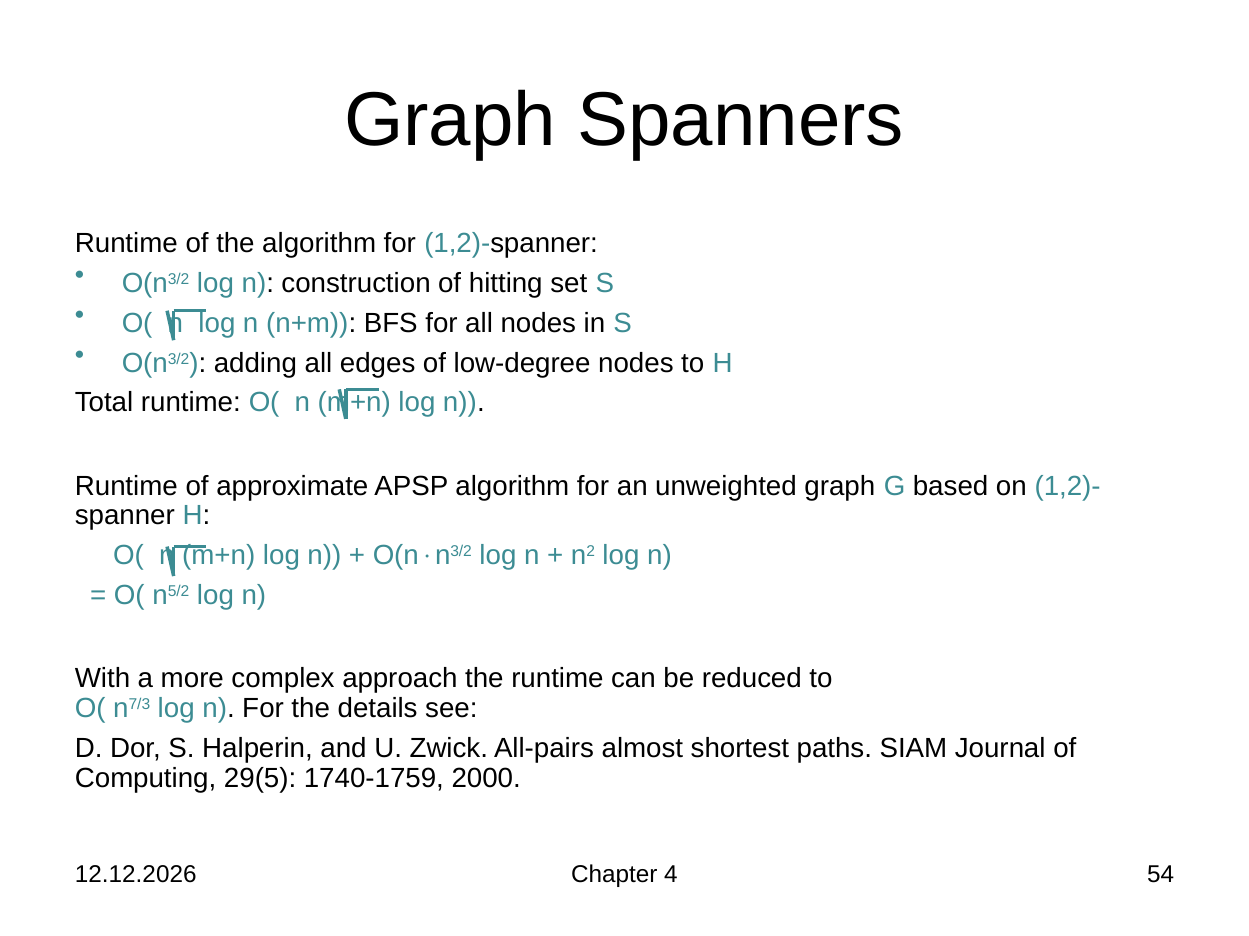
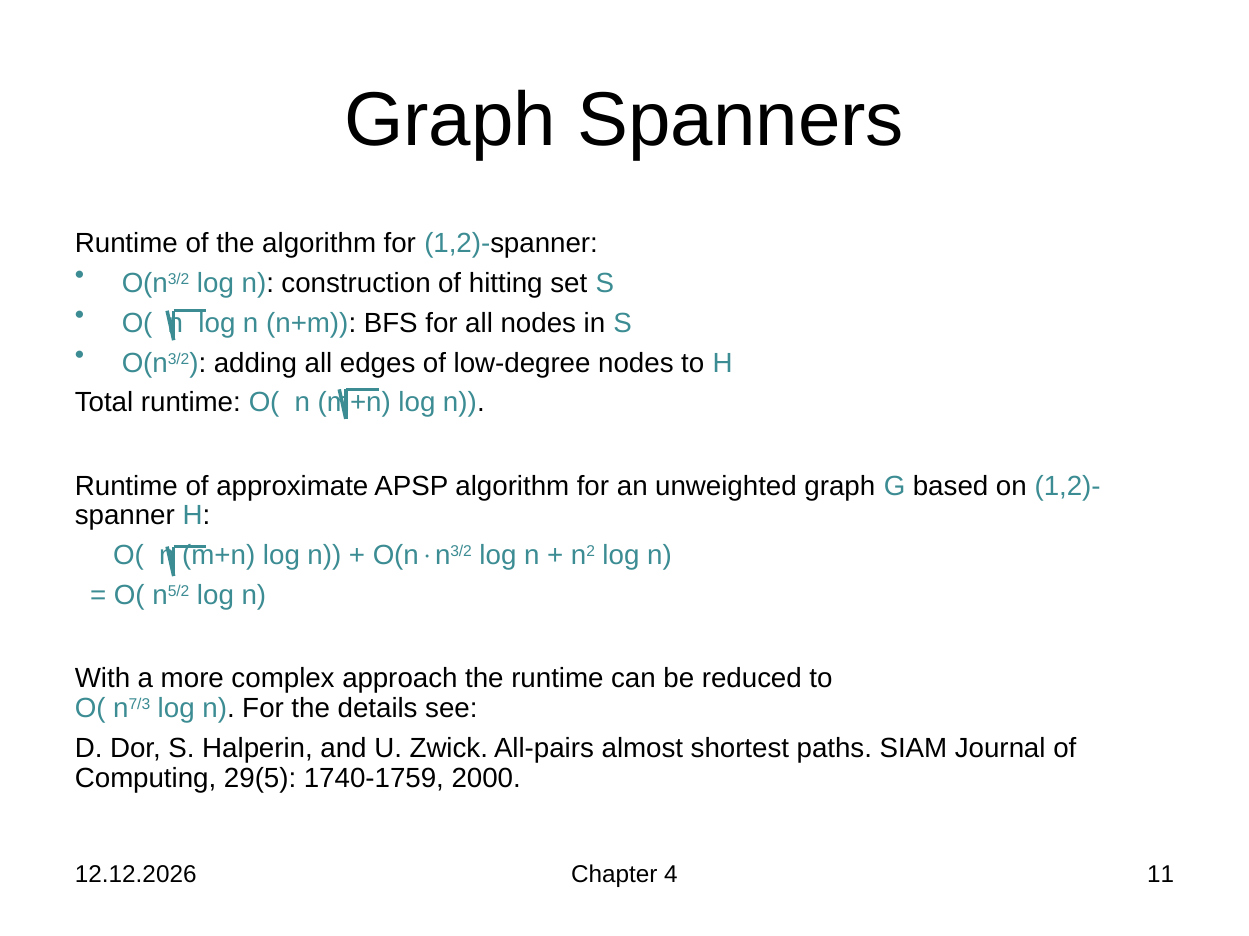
54: 54 -> 11 (1161, 876)
